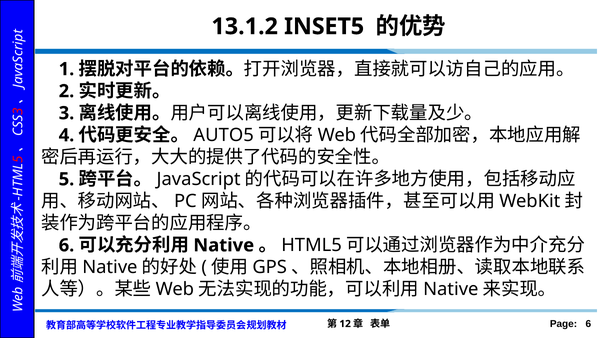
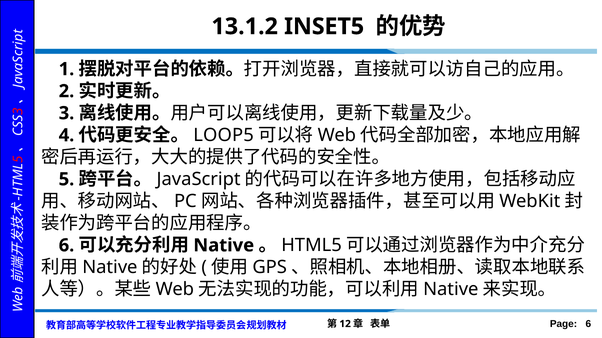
AUTO5: AUTO5 -> LOOP5 (224, 135)
